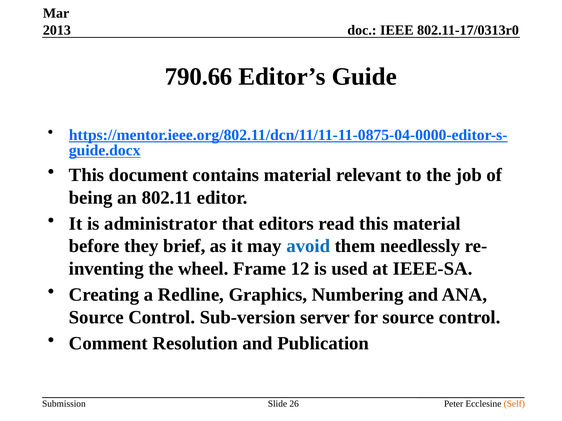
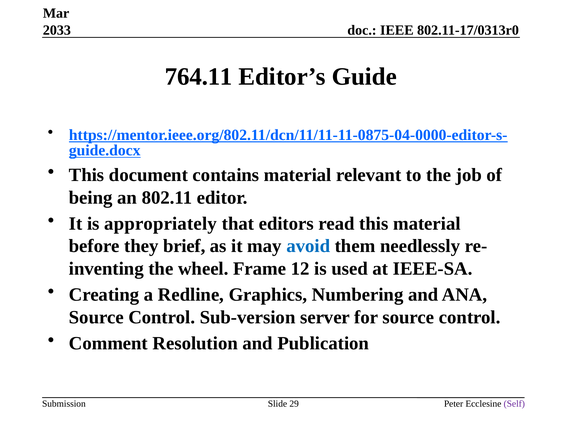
2013: 2013 -> 2033 (57, 30)
790.66: 790.66 -> 764.11 (199, 77)
administrator: administrator -> appropriately (161, 224)
26: 26 -> 29 (294, 404)
Self colour: orange -> purple (514, 404)
